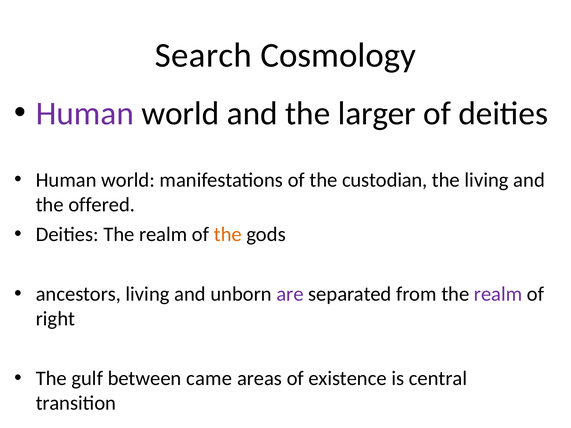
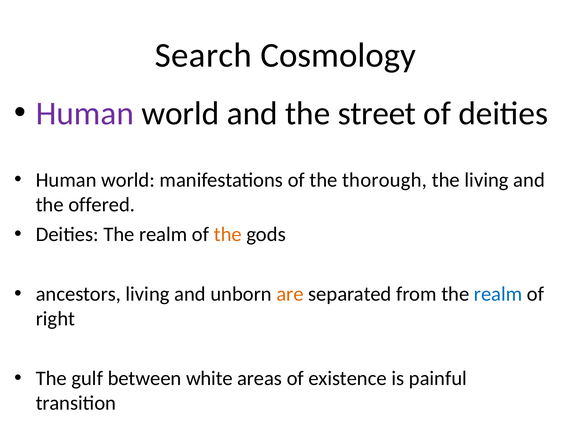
larger: larger -> street (377, 114)
custodian: custodian -> thorough (385, 180)
are colour: purple -> orange (290, 294)
realm colour: purple -> blue (498, 294)
came: came -> white (209, 379)
central: central -> painful (438, 379)
